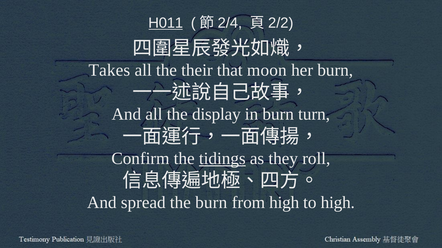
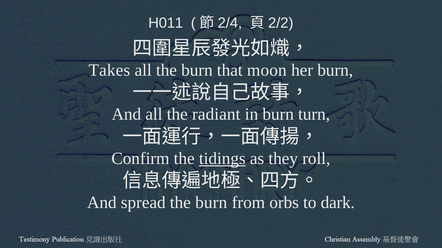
H011 underline: present -> none (166, 23)
all the their: their -> burn (197, 70)
display: display -> radiant (216, 115)
from high: high -> orbs (284, 203)
to high: high -> dark (338, 203)
